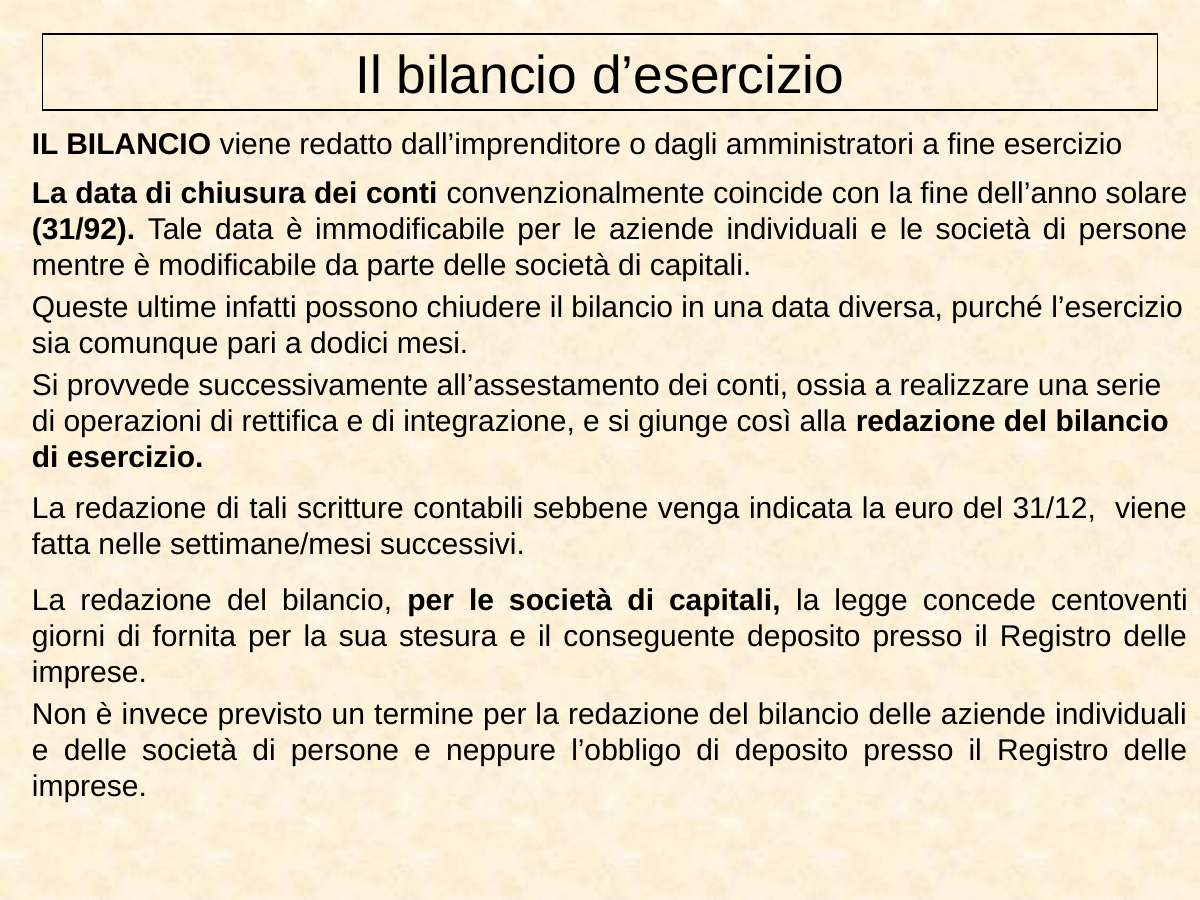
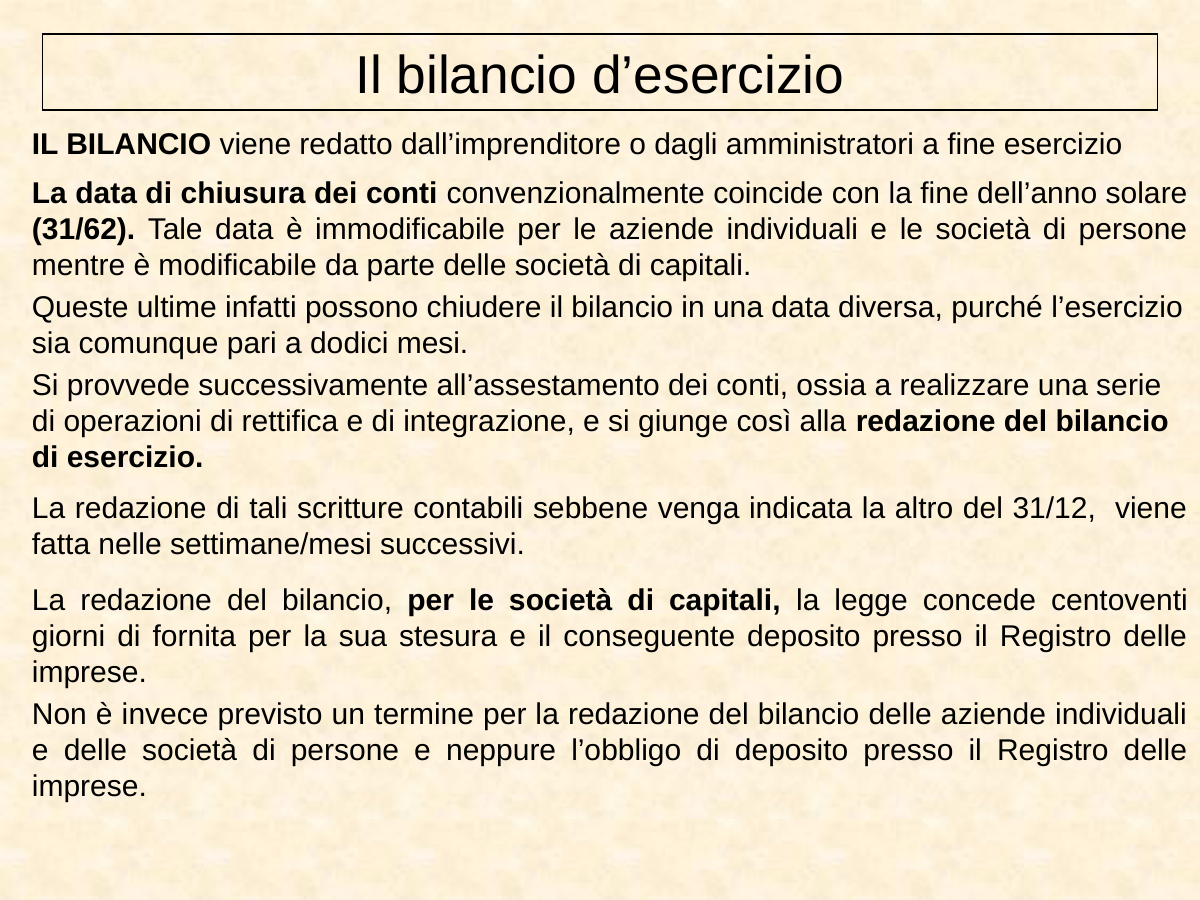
31/92: 31/92 -> 31/62 (84, 229)
euro: euro -> altro (924, 508)
